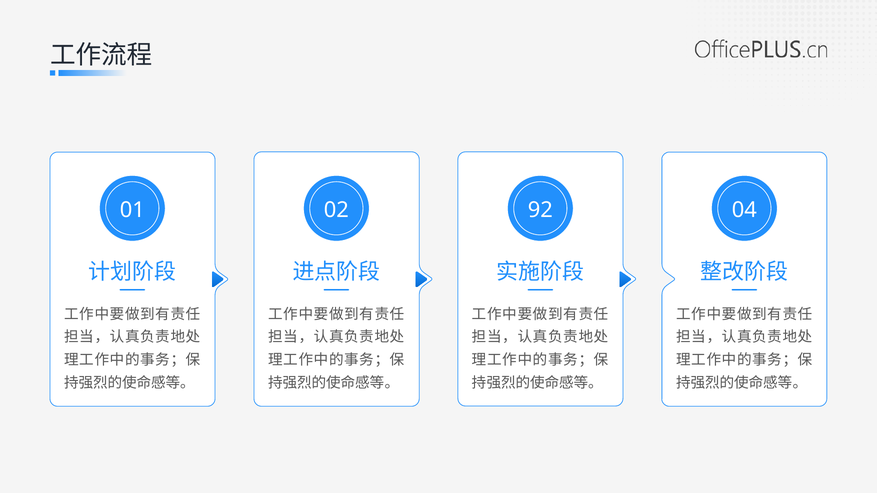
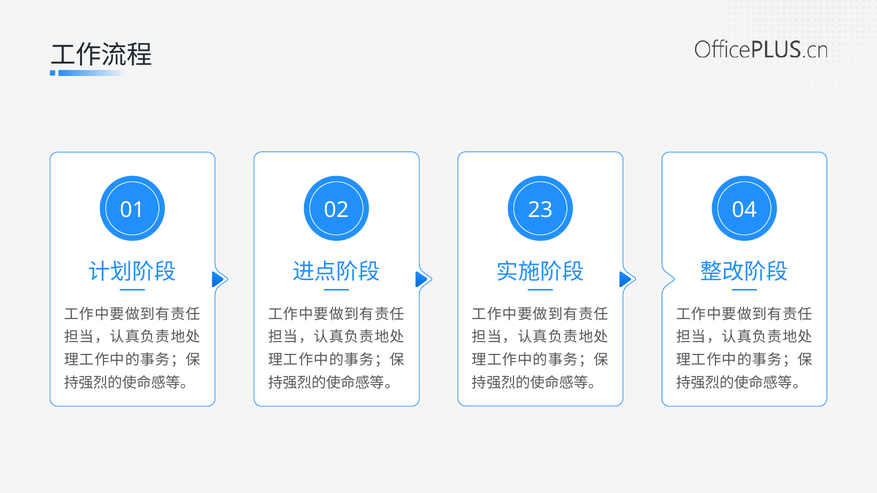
92: 92 -> 23 (540, 210)
